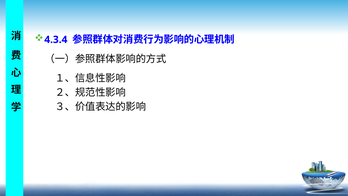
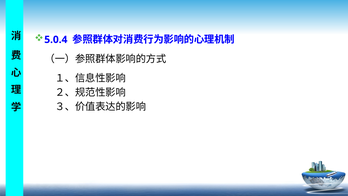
4.3.4: 4.3.4 -> 5.0.4 (56, 40)
